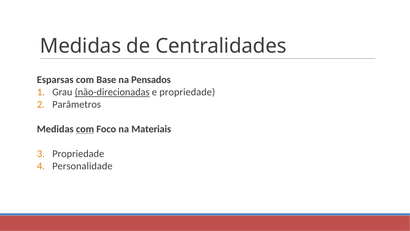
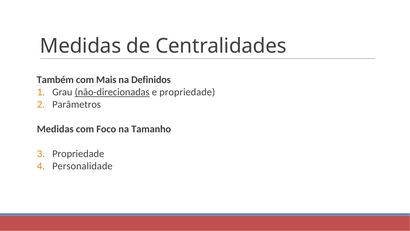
Esparsas: Esparsas -> Também (55, 80)
Base: Base -> Mais (106, 80)
Pensados: Pensados -> Definidos (151, 80)
com underline: present -> none (85, 129)
Materiais: Materiais -> Tamanho (151, 129)
